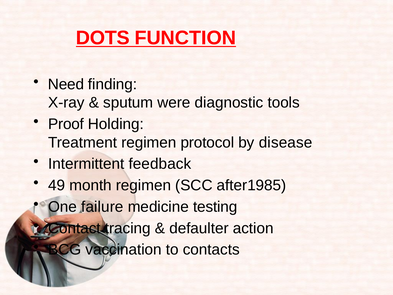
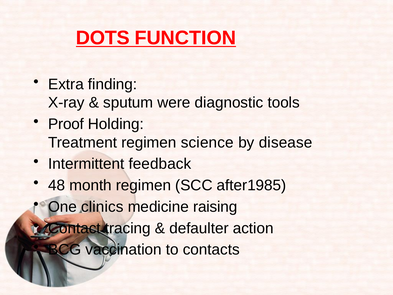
Need: Need -> Extra (66, 84)
protocol: protocol -> science (207, 142)
49: 49 -> 48 (57, 185)
failure: failure -> clinics (102, 207)
testing: testing -> raising (215, 207)
